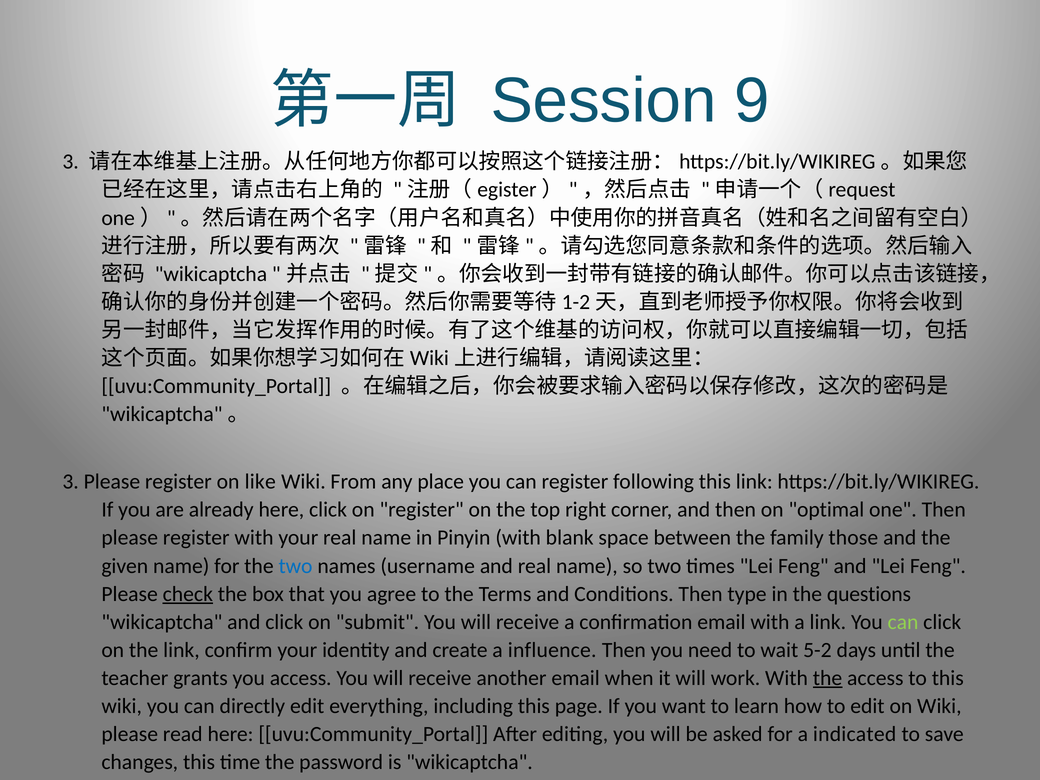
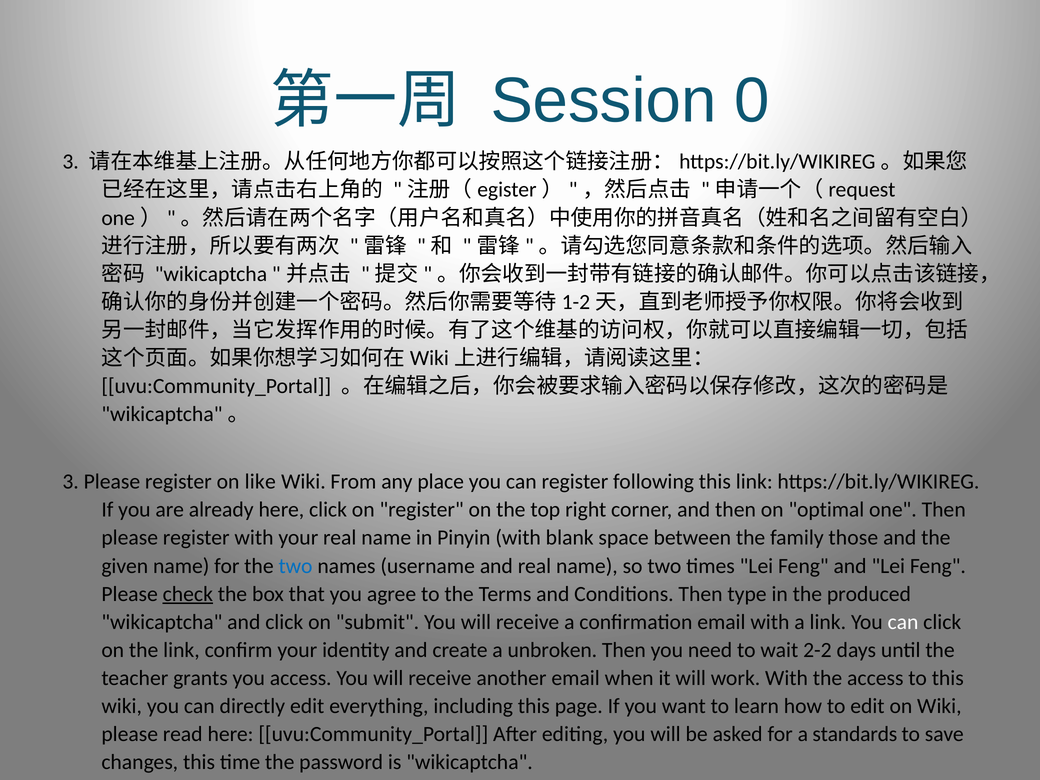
9: 9 -> 0 (752, 101)
questions: questions -> produced (869, 594)
can colour: light green -> white (903, 622)
influence: influence -> unbroken (552, 650)
5-2: 5-2 -> 2-2 (817, 650)
the underline: present -> none (828, 678)
indicated: indicated -> standards (855, 734)
